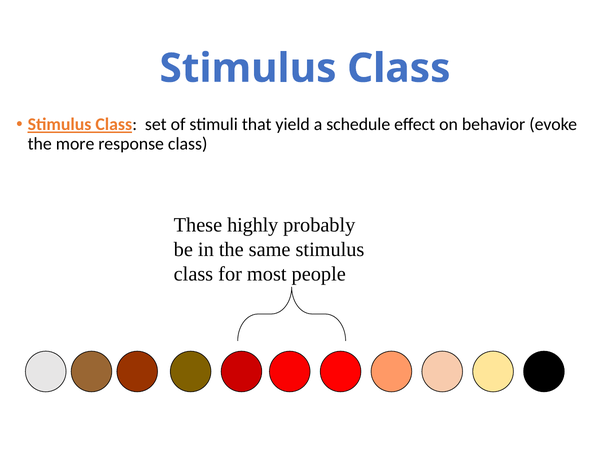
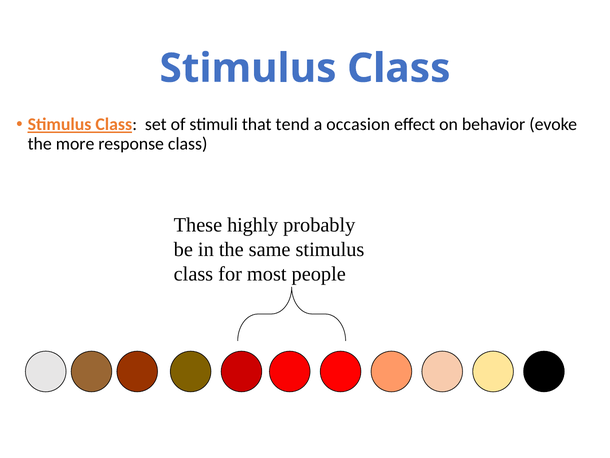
yield: yield -> tend (293, 124)
schedule: schedule -> occasion (358, 124)
